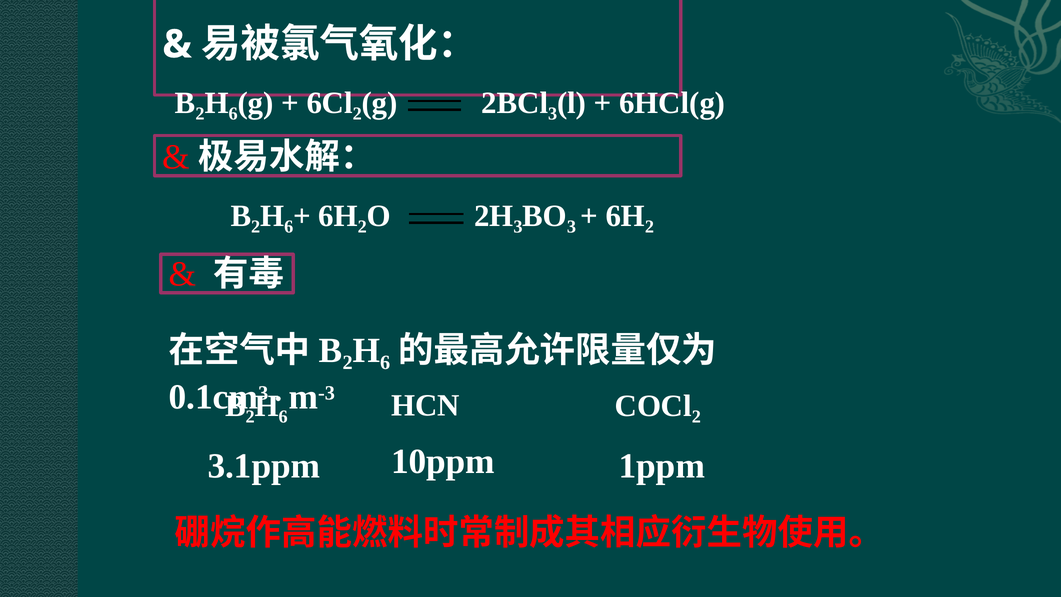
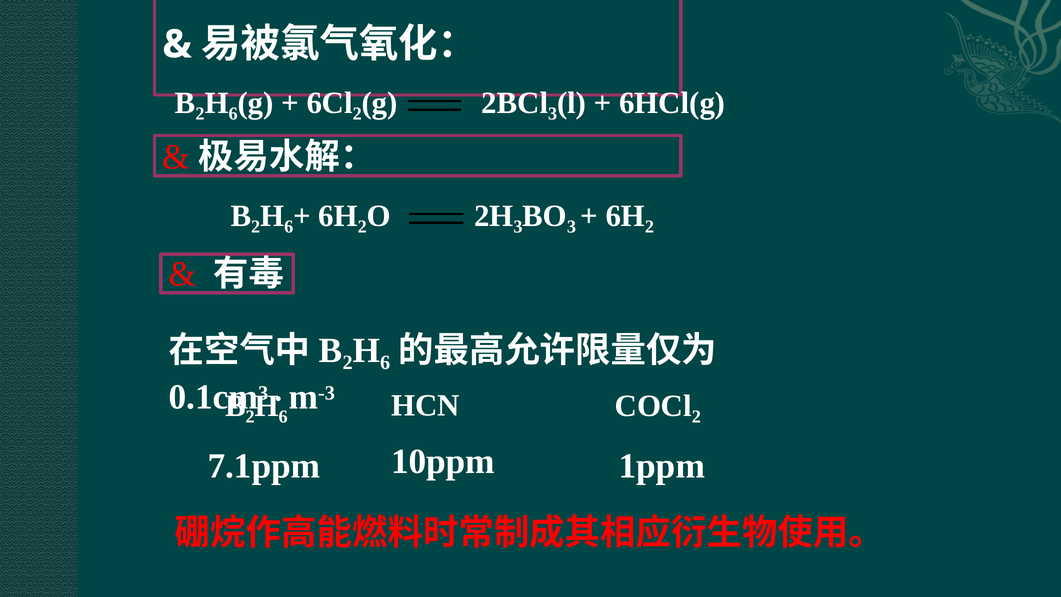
3.1ppm: 3.1ppm -> 7.1ppm (264, 466)
